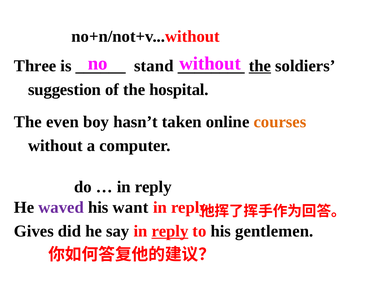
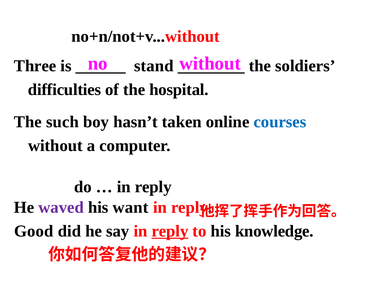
the underline: present -> none (260, 66)
suggestion: suggestion -> difficulties (65, 90)
even: even -> such (62, 122)
courses colour: orange -> blue (280, 122)
Gives: Gives -> Good (34, 231)
gentlemen: gentlemen -> knowledge (274, 231)
